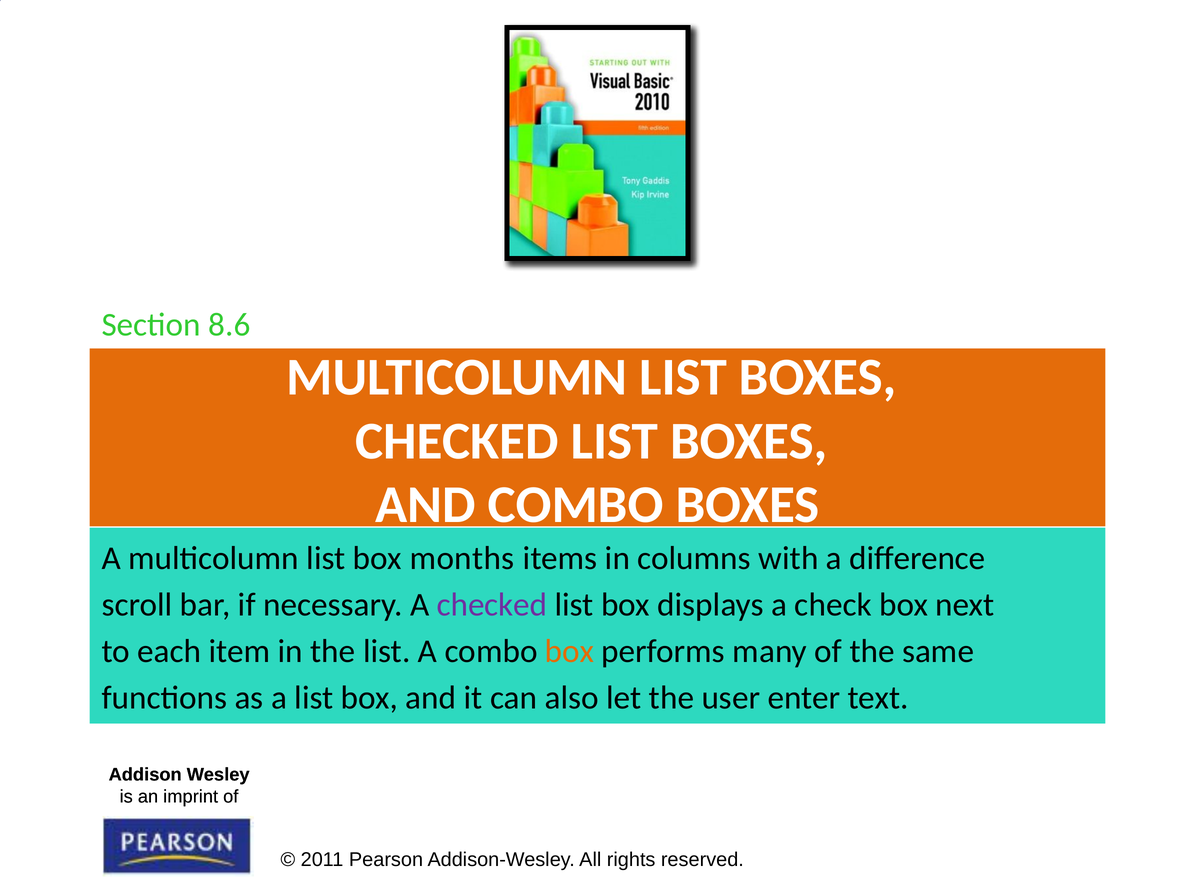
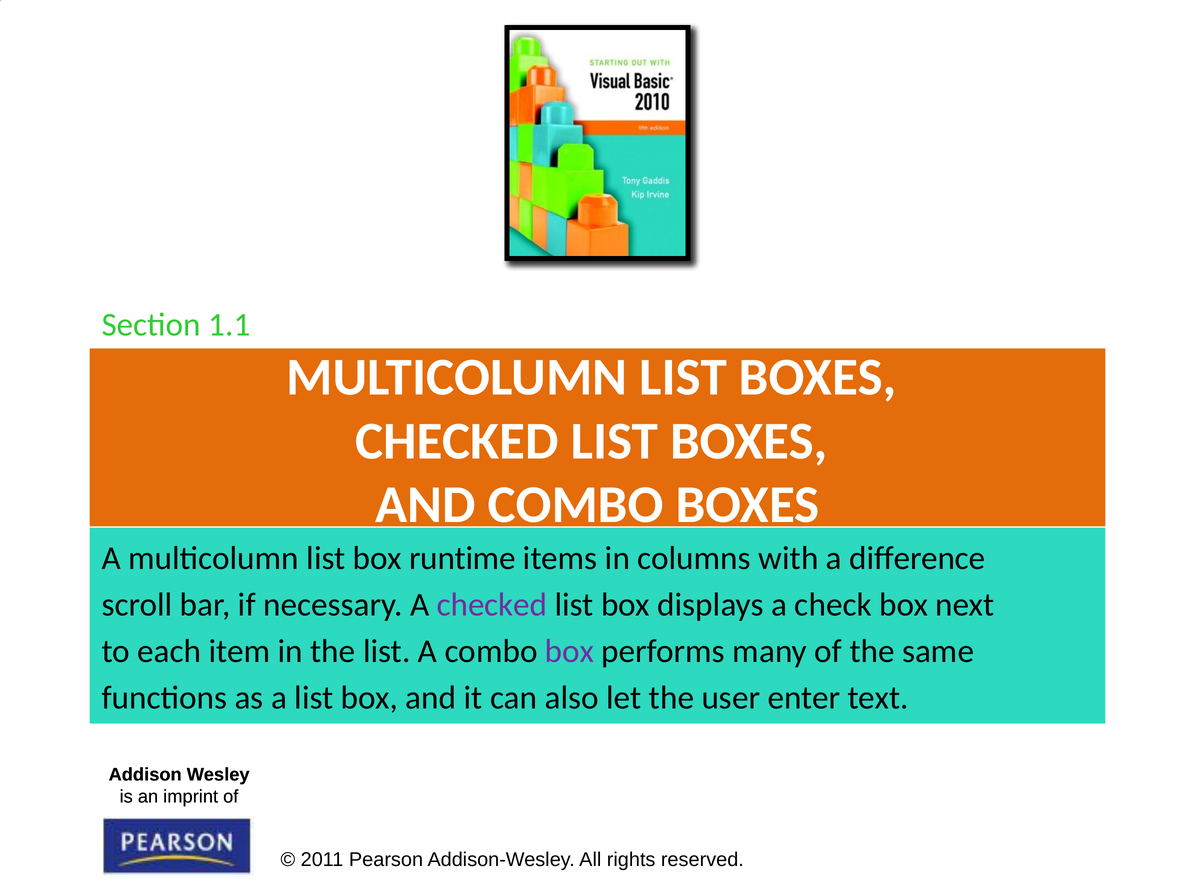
8.6: 8.6 -> 1.1 (229, 325)
months: months -> runtime (462, 558)
box colour: orange -> purple (569, 651)
